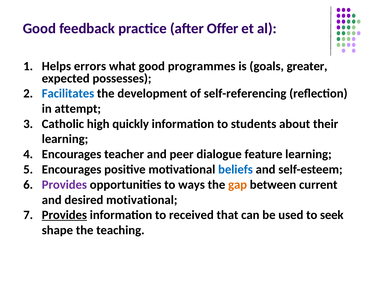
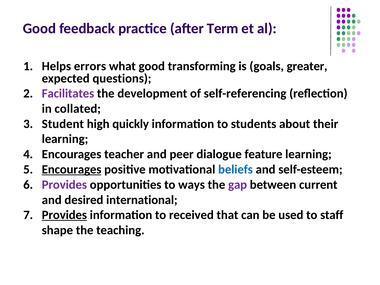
Offer: Offer -> Term (223, 28)
programmes: programmes -> transforming (202, 66)
possesses: possesses -> questions (122, 78)
Facilitates colour: blue -> purple (68, 93)
attempt: attempt -> collated (78, 109)
Catholic: Catholic -> Student (63, 124)
Encourages underline: none -> present (72, 169)
gap colour: orange -> purple (238, 185)
desired motivational: motivational -> international (142, 200)
seek: seek -> staff (332, 215)
